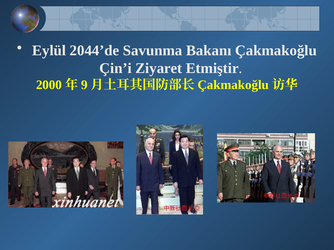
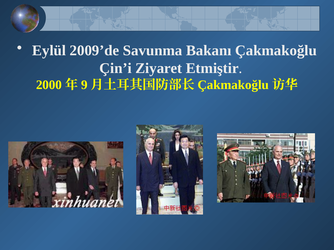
2044’de: 2044’de -> 2009’de (94, 51)
